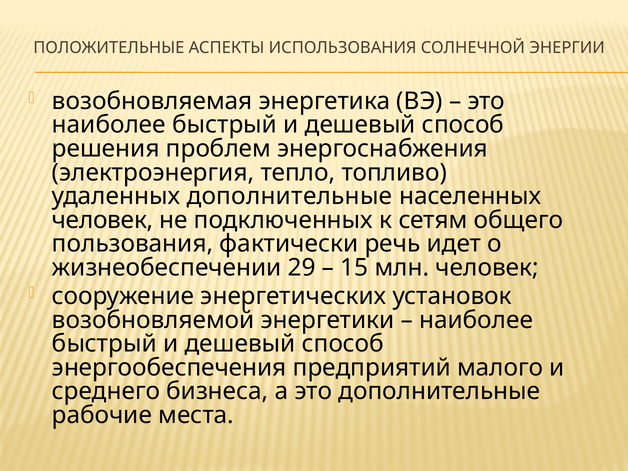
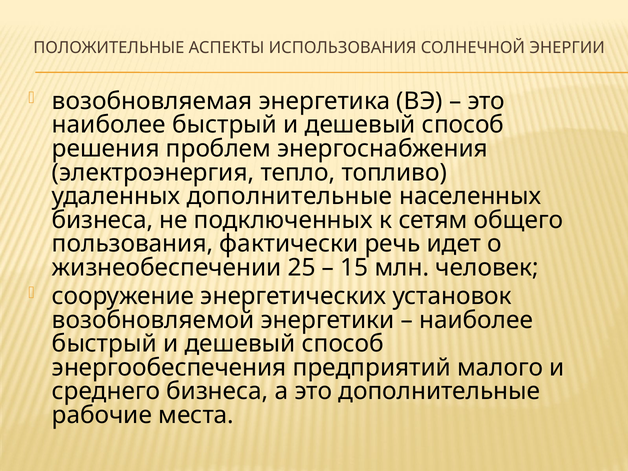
человек: человек -> бизнеса (103, 220)
29: 29 -> 25 (302, 267)
